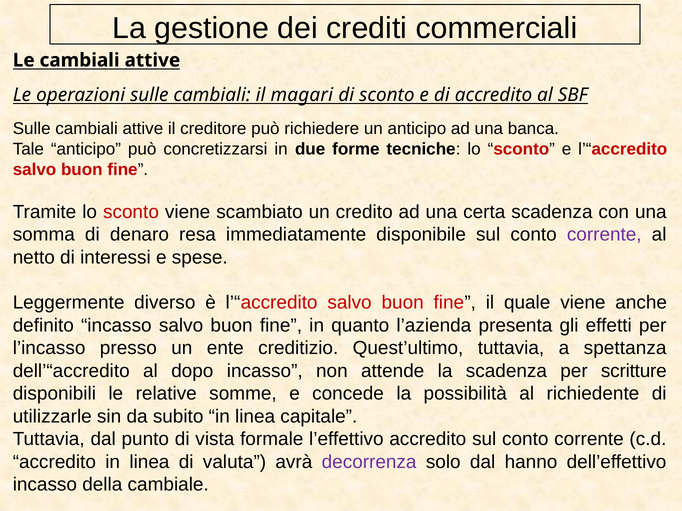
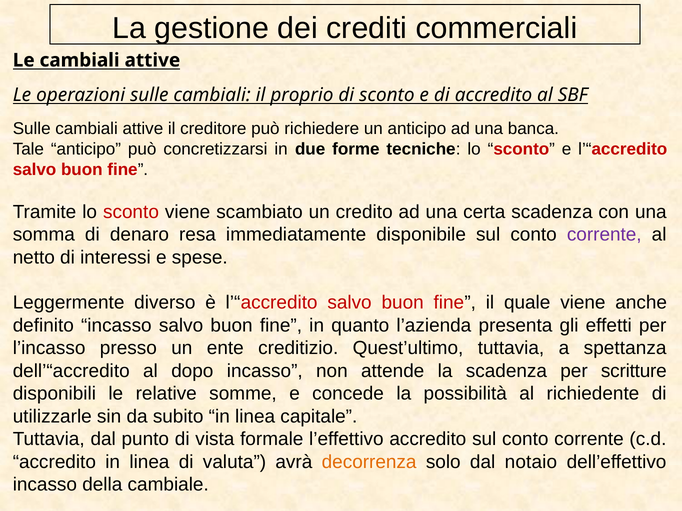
magari: magari -> proprio (302, 95)
decorrenza colour: purple -> orange (369, 462)
hanno: hanno -> notaio (531, 462)
